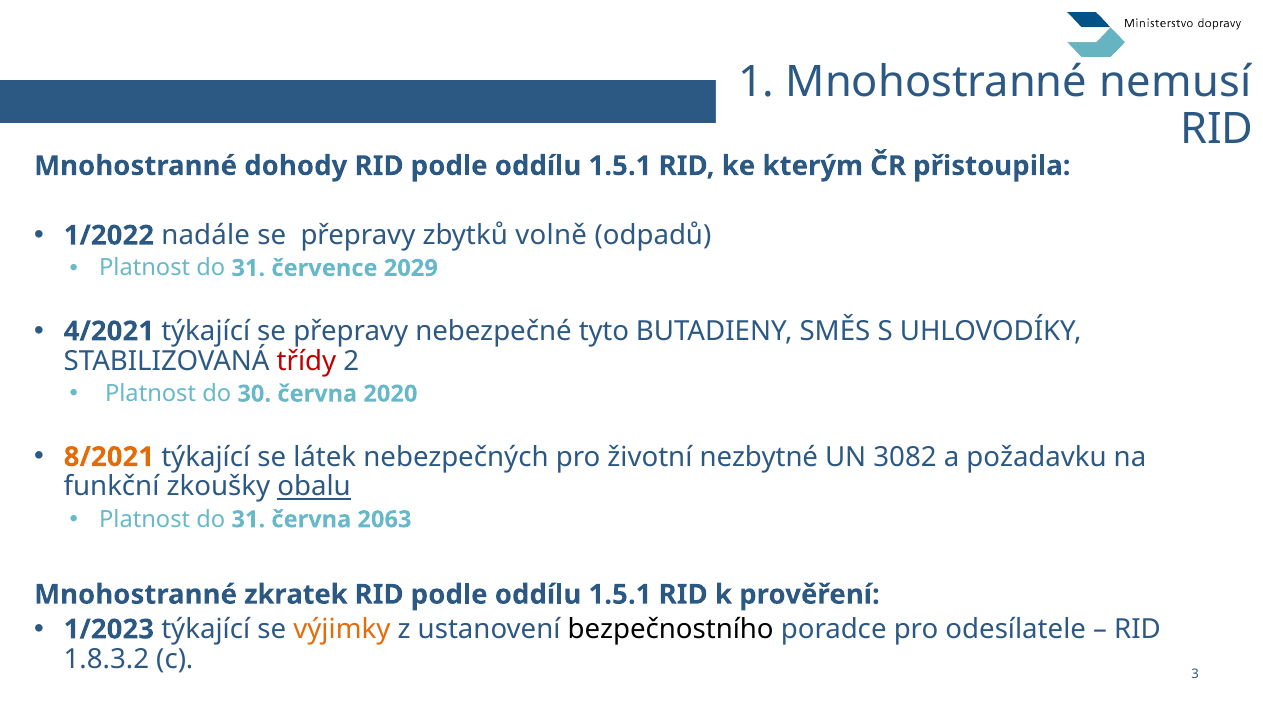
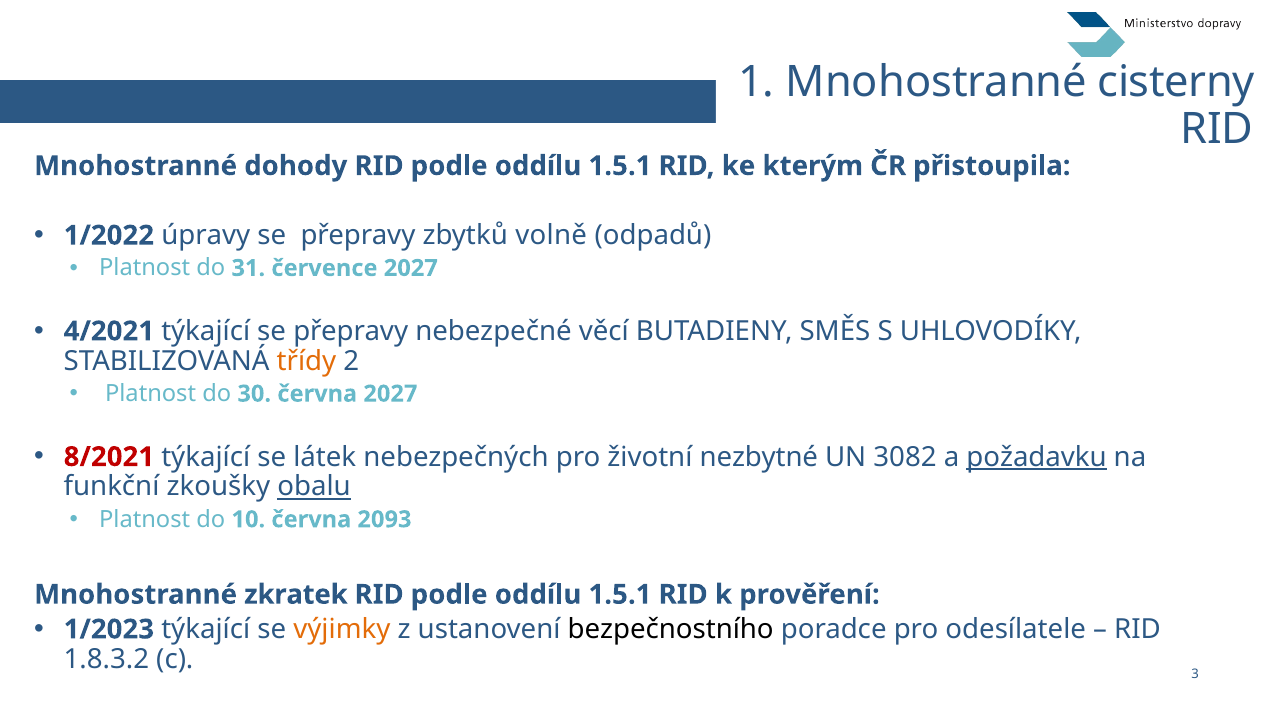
nemusí: nemusí -> cisterny (1176, 82)
nadále: nadále -> úpravy (206, 235)
července 2029: 2029 -> 2027 (411, 268)
tyto: tyto -> věcí (604, 331)
třídy colour: red -> orange (307, 361)
června 2020: 2020 -> 2027 (390, 393)
8/2021 colour: orange -> red (109, 457)
požadavku underline: none -> present (1037, 457)
31: 31 -> 10 (248, 519)
2063: 2063 -> 2093 (384, 519)
